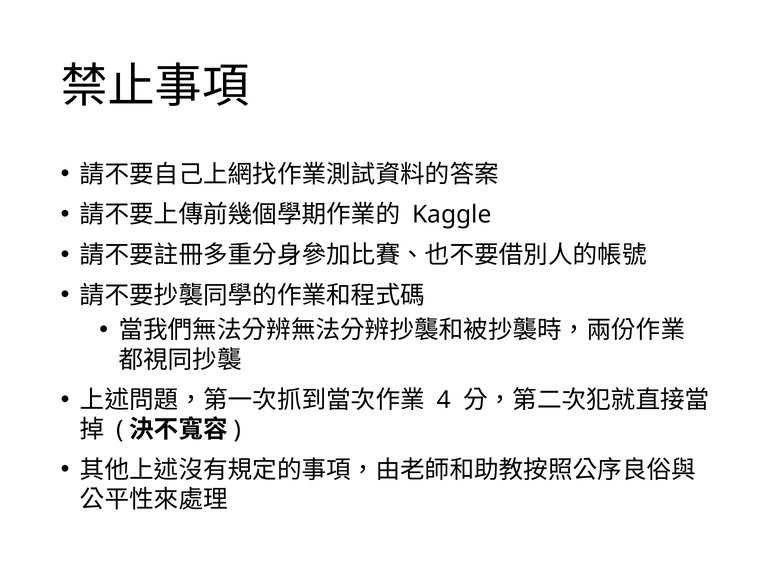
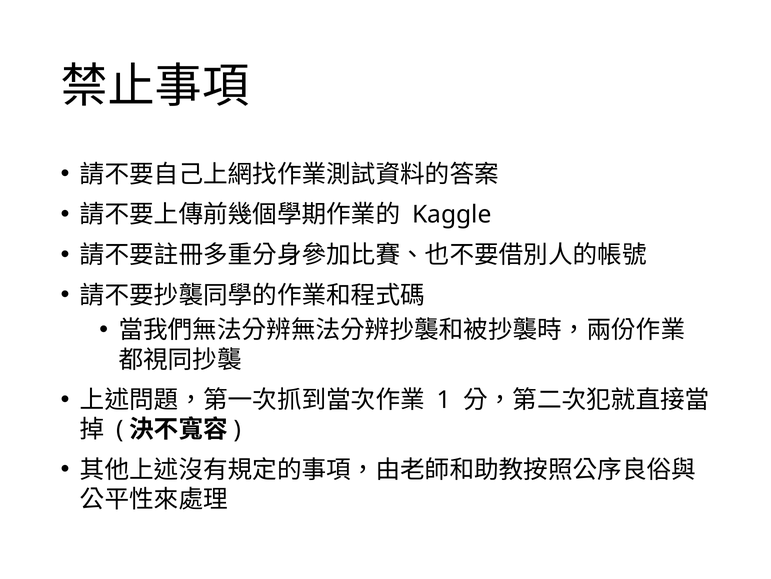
4: 4 -> 1 (444, 400)
